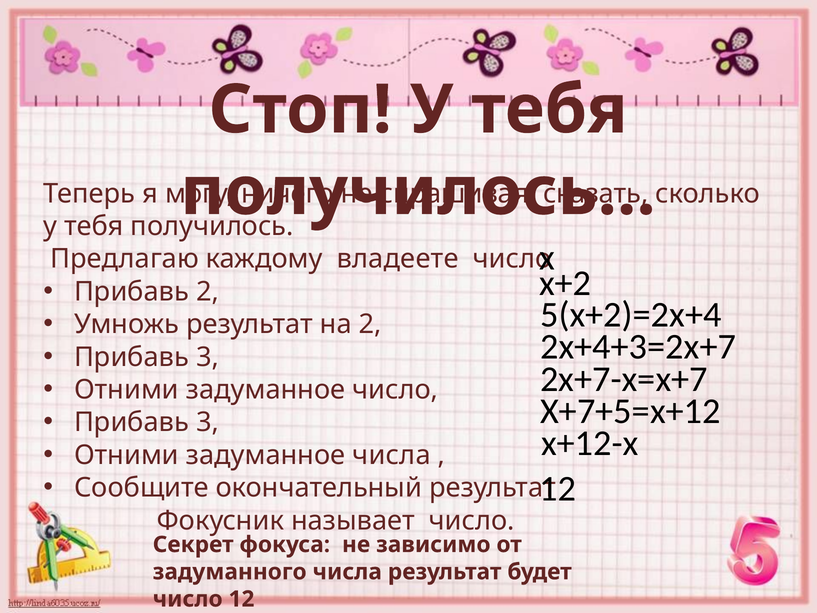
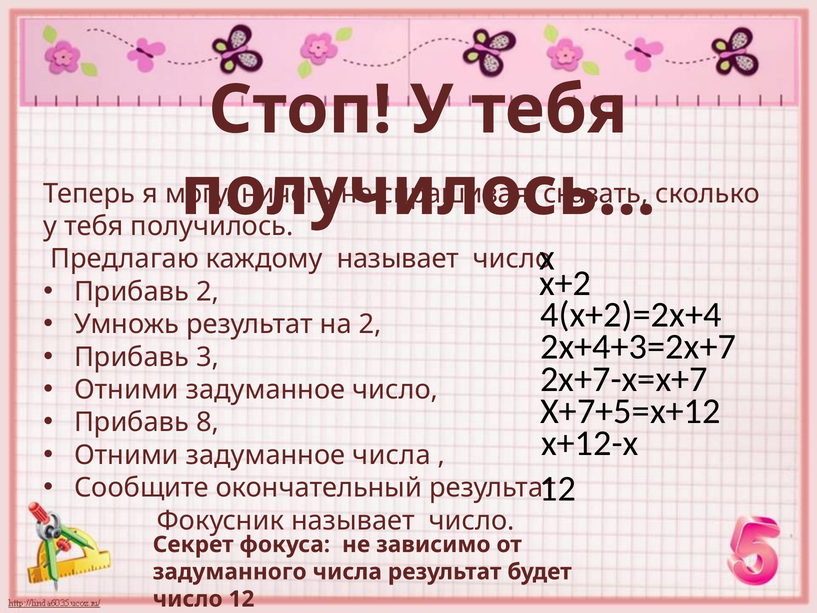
каждому владеете: владеете -> называет (398, 259)
5(х+2)=2х+4: 5(х+2)=2х+4 -> 4(х+2)=2х+4 (631, 315)
3: 3 -> 8 (207, 422)
